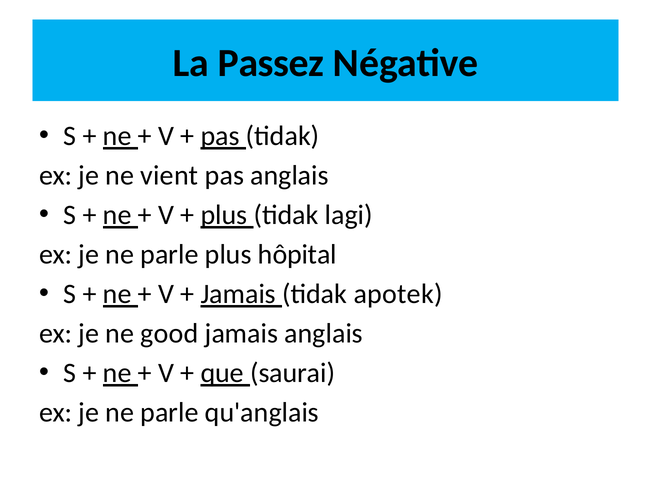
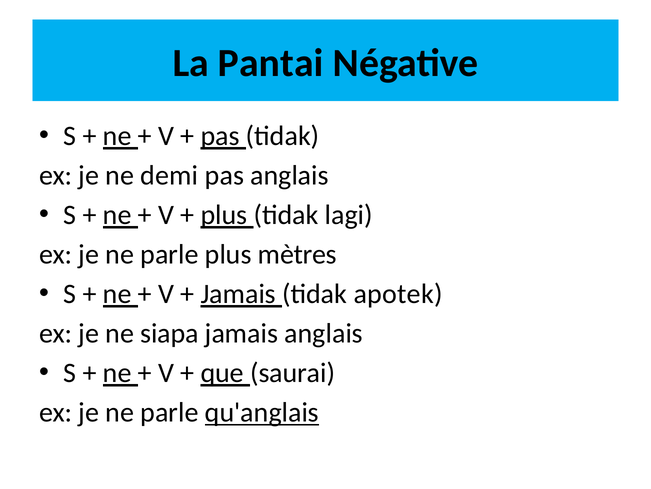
Passez: Passez -> Pantai (271, 63)
vient: vient -> demi (169, 175)
hôpital: hôpital -> mètres (297, 254)
good: good -> siapa (170, 333)
qu'anglais underline: none -> present (262, 412)
